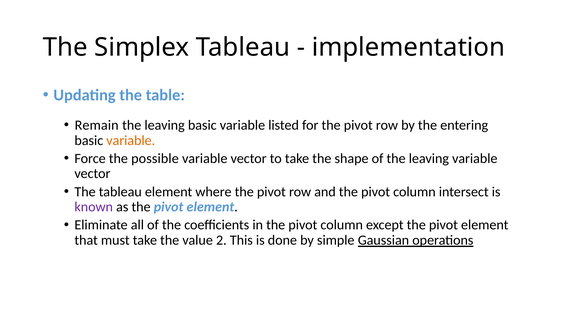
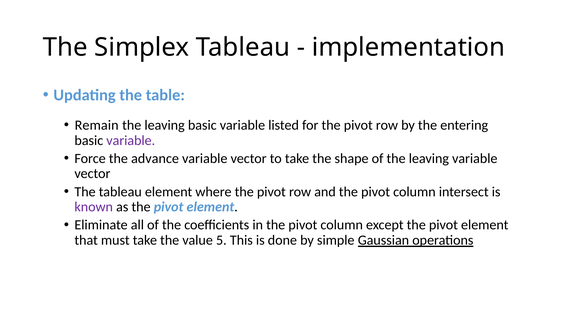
variable colour: orange -> purple (131, 140)
possible: possible -> advance (155, 159)
2: 2 -> 5 (221, 240)
